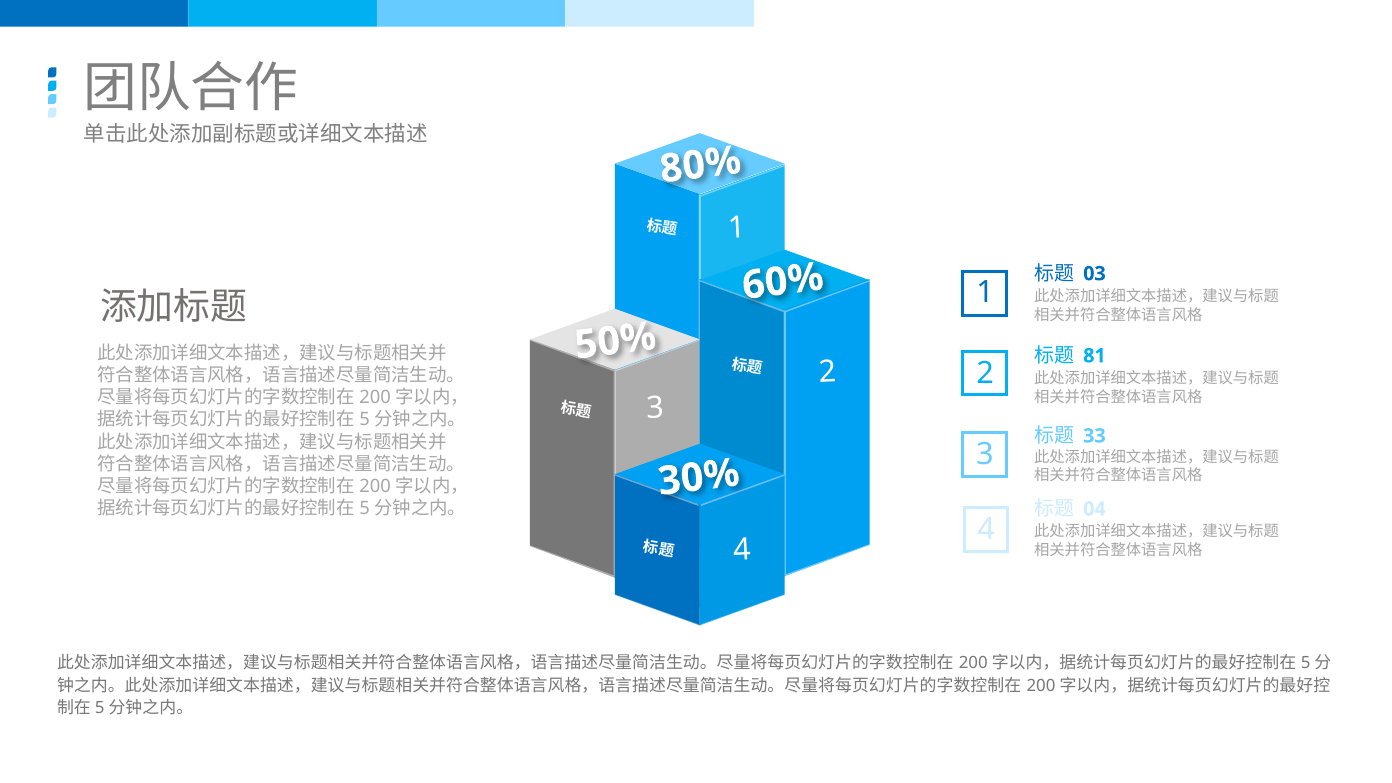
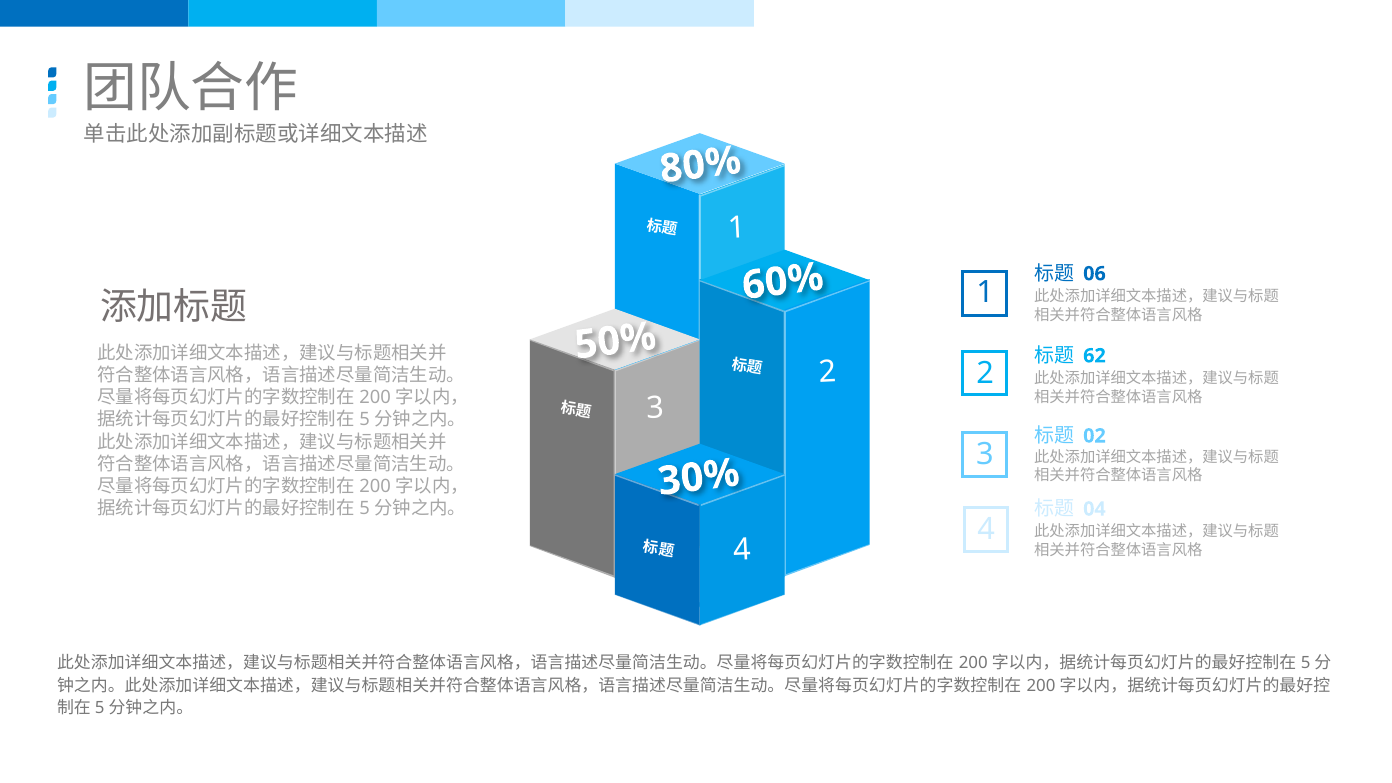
03: 03 -> 06 (1094, 274)
81: 81 -> 62 (1094, 356)
33: 33 -> 02 (1094, 436)
